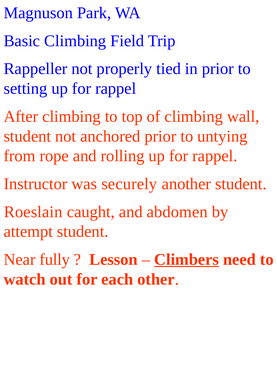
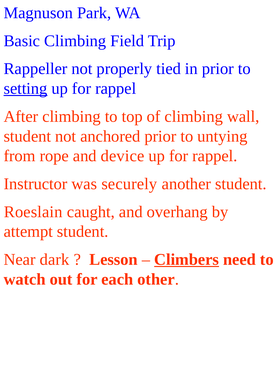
setting underline: none -> present (25, 88)
rolling: rolling -> device (123, 156)
abdomen: abdomen -> overhang (177, 211)
fully: fully -> dark (55, 259)
